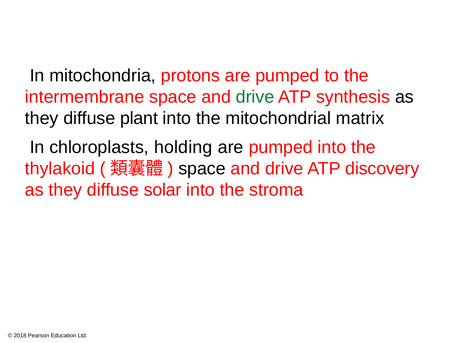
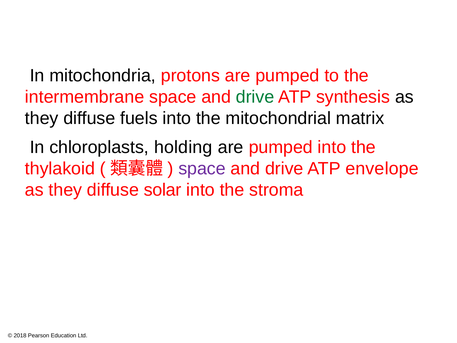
plant: plant -> fuels (139, 118)
space colour: black -> purple (202, 168)
discovery: discovery -> envelope (382, 168)
